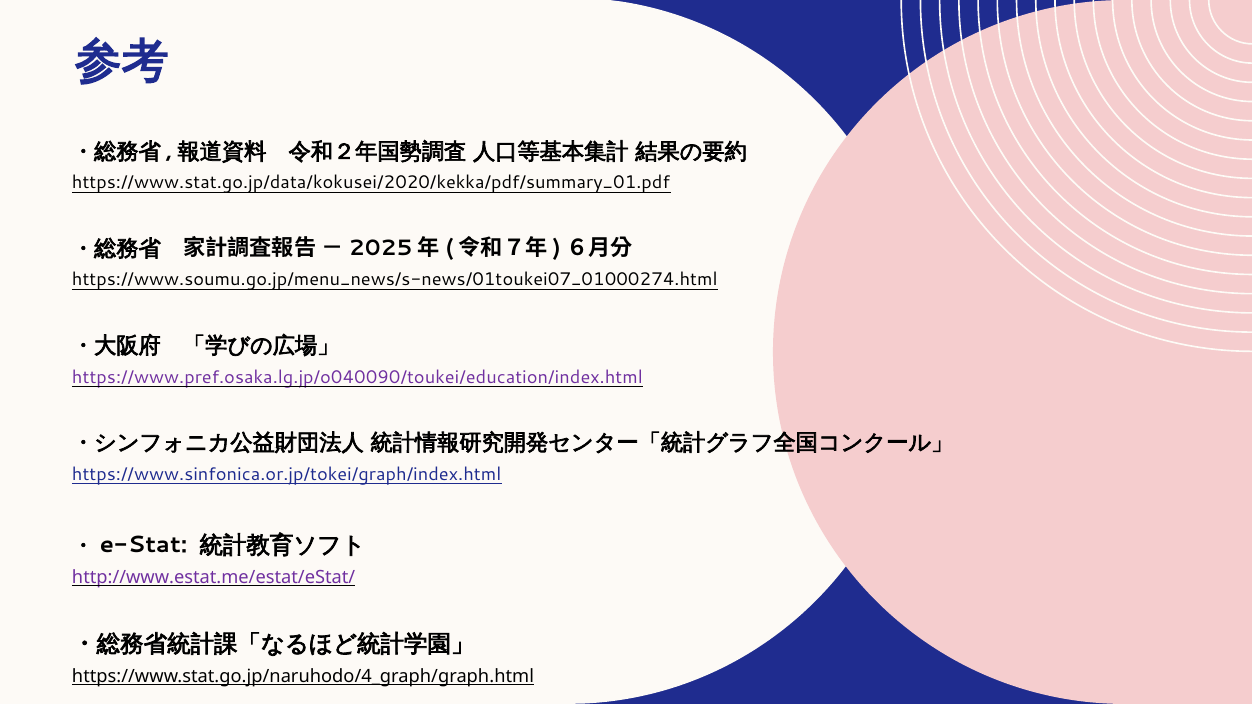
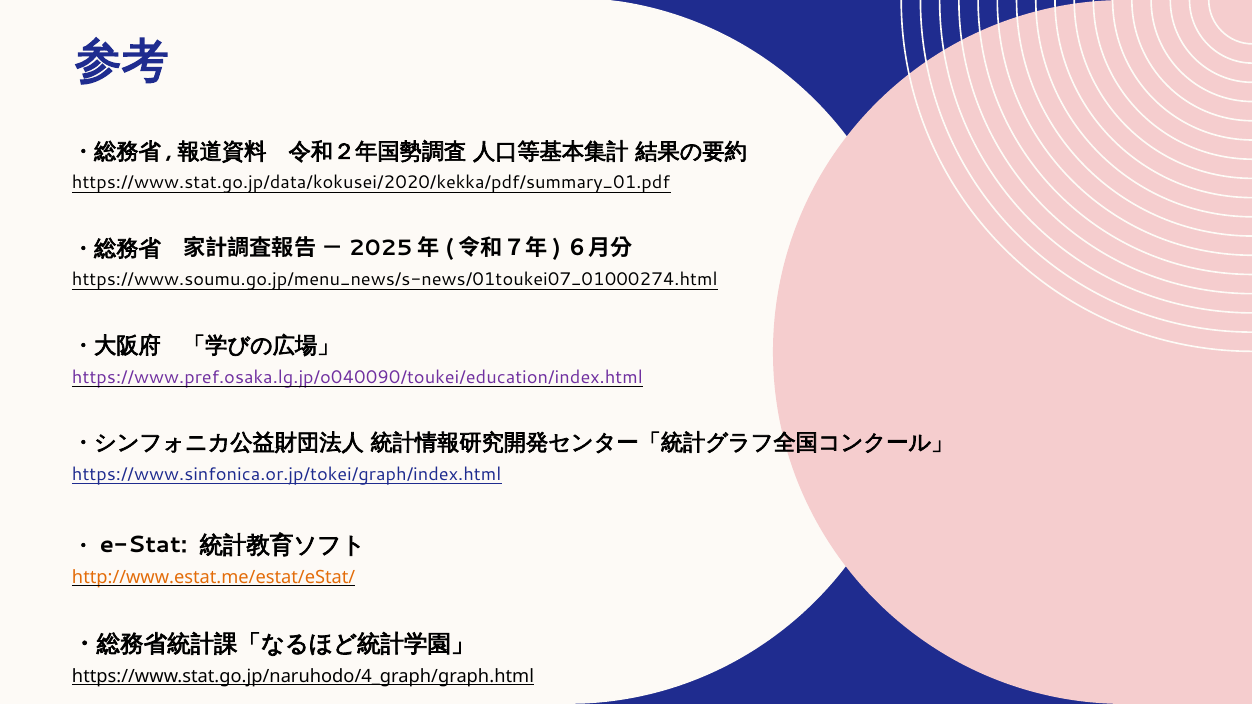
http://www.estat.me/estat/eStat/ colour: purple -> orange (214, 577)
